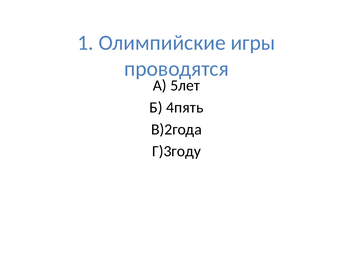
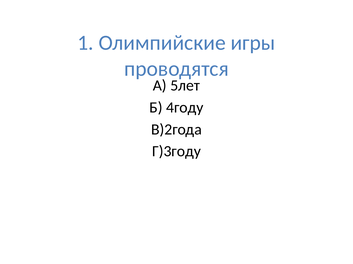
4пять: 4пять -> 4году (185, 108)
